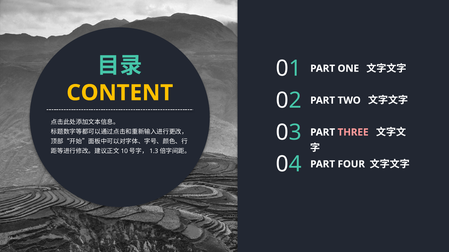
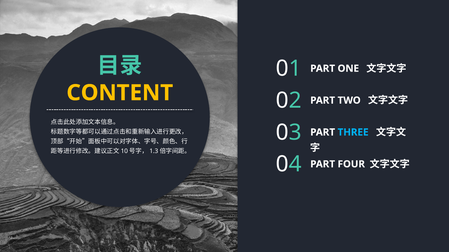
THREE colour: pink -> light blue (353, 133)
